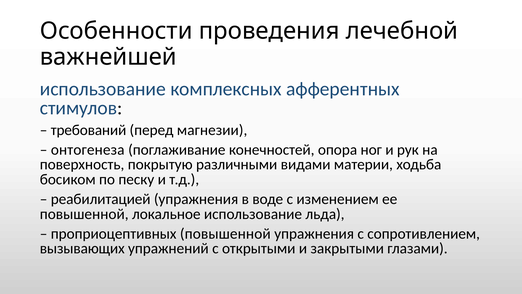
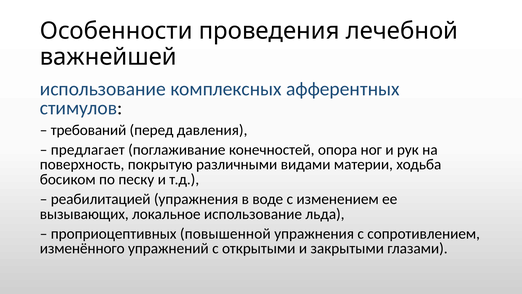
магнезии: магнезии -> давления (212, 130)
онтогенеза: онтогенеза -> предлагает (88, 150)
повышенной: повышенной -> вызывающих (84, 214)
вызывающих: вызывающих -> изменённого (82, 248)
